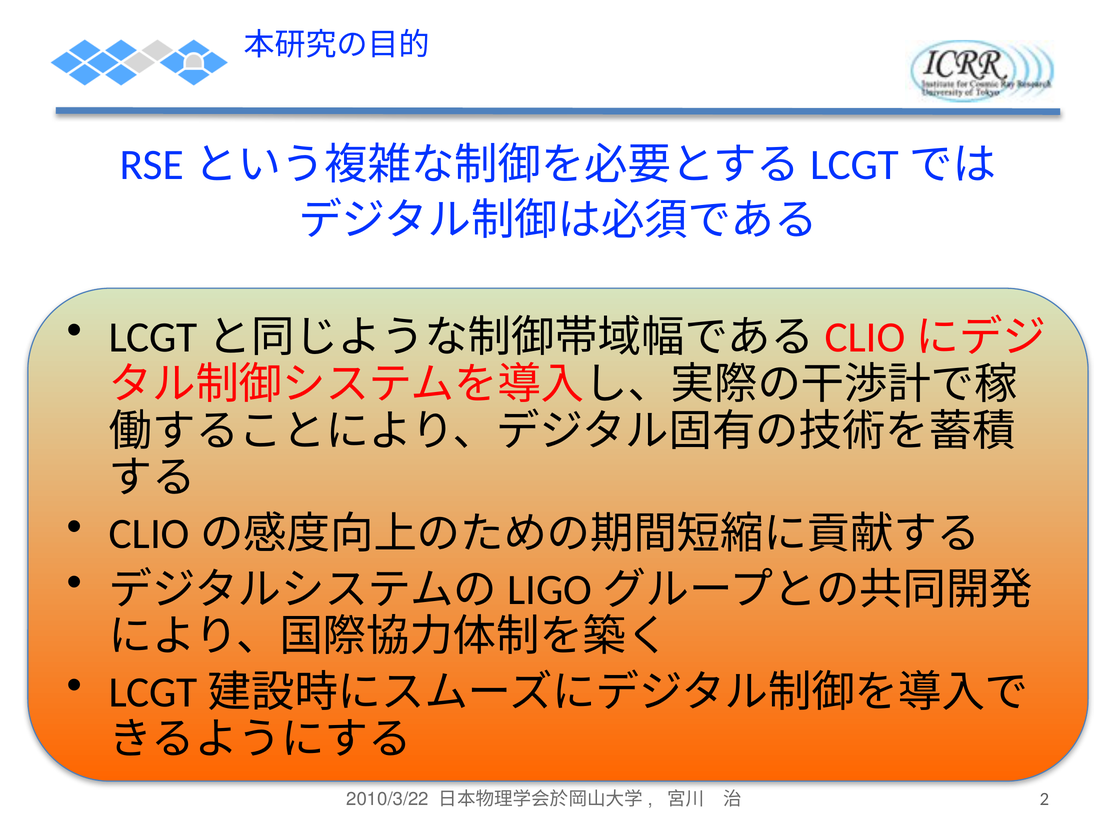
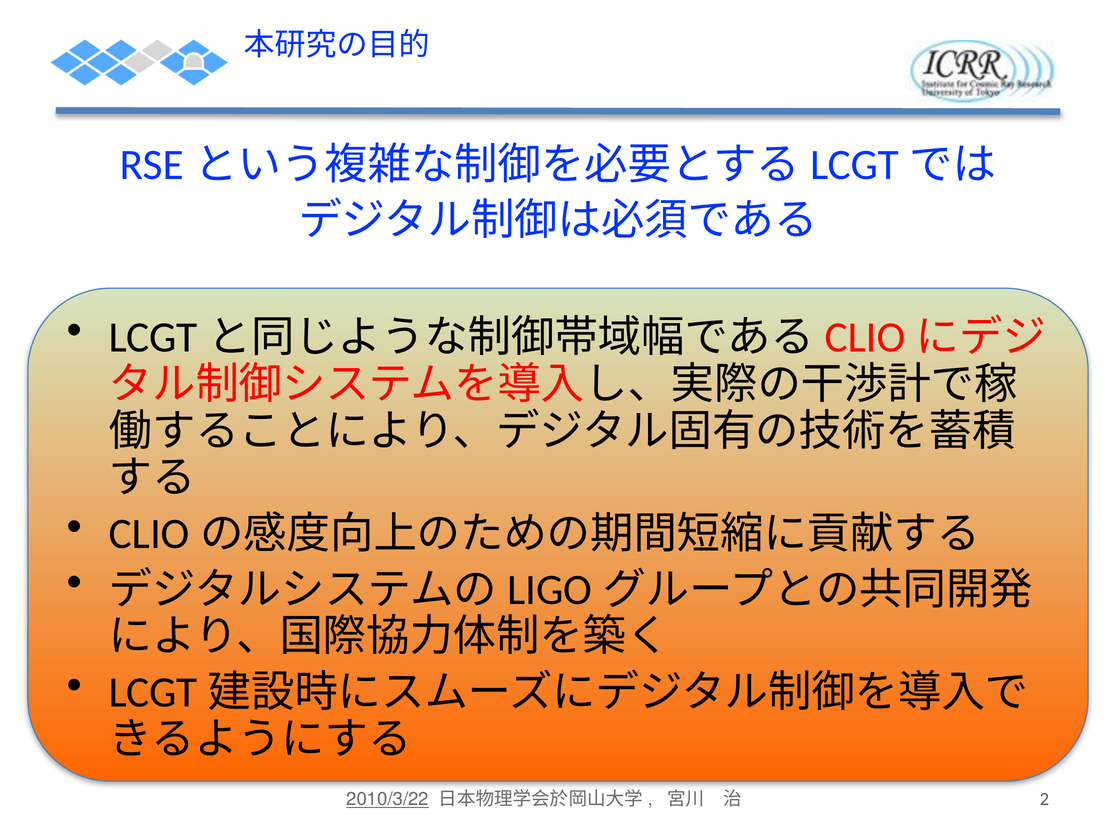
2010/3/22 underline: none -> present (388, 799)
